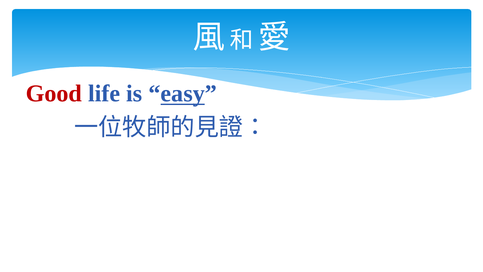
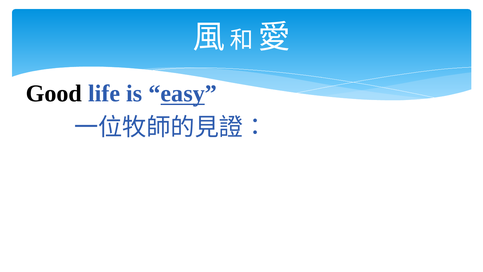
Good colour: red -> black (54, 94)
